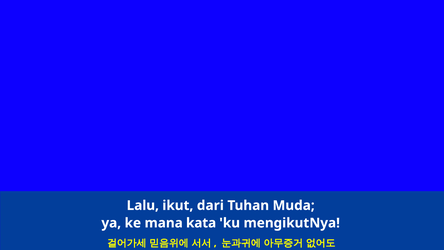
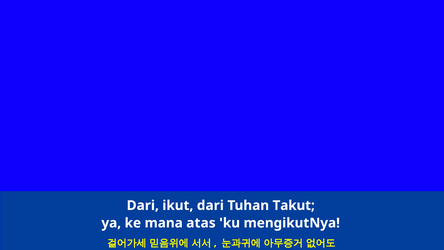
Lalu: Lalu -> Dari (143, 205)
Muda: Muda -> Takut (294, 205)
kata: kata -> atas (201, 223)
